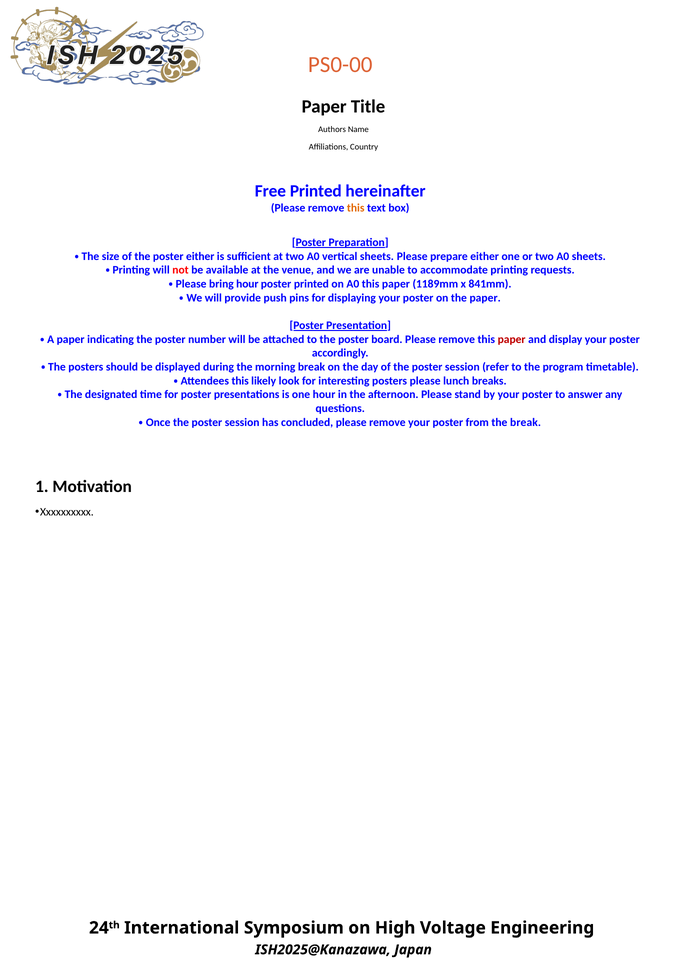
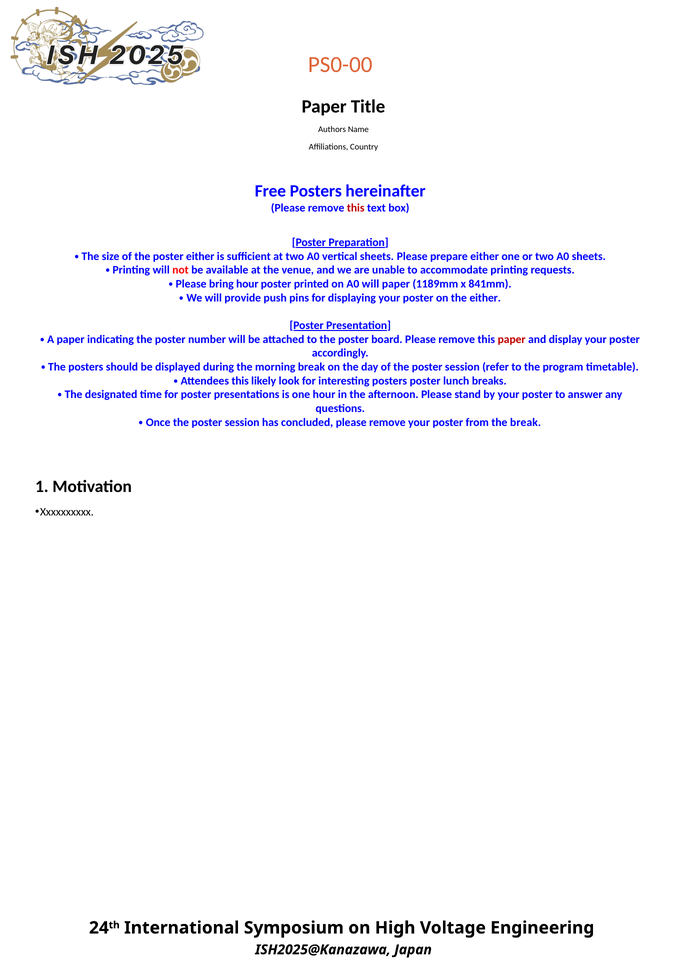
Free Printed: Printed -> Posters (316, 191)
this colour: orange -> red (356, 208)
A0 this: this -> will (371, 284)
the paper: paper -> either (485, 298)
posters please: please -> poster (425, 381)
